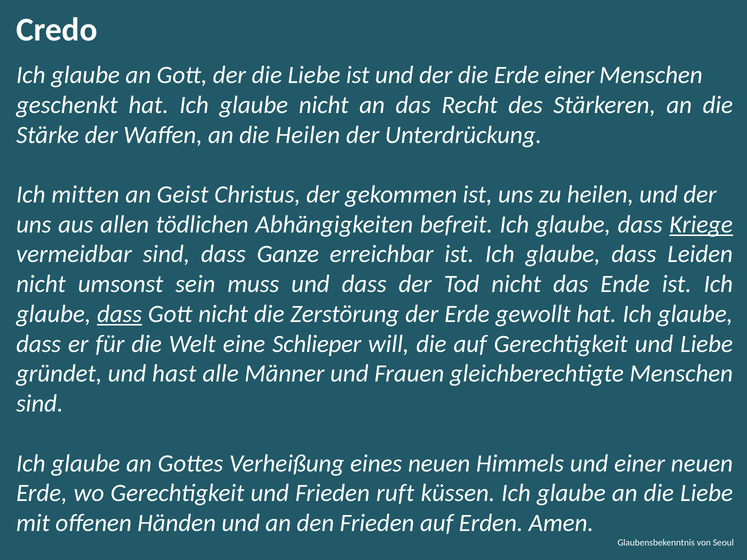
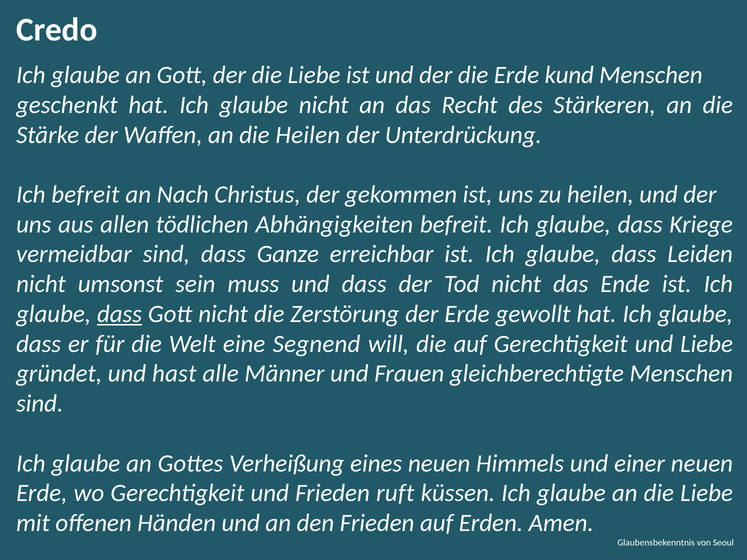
Erde einer: einer -> kund (569, 75)
Ich mitten: mitten -> befreit (85, 195)
Geist: Geist -> Nach (183, 195)
Kriege underline: present -> none (701, 224)
Schlieper: Schlieper -> Segnend (317, 344)
